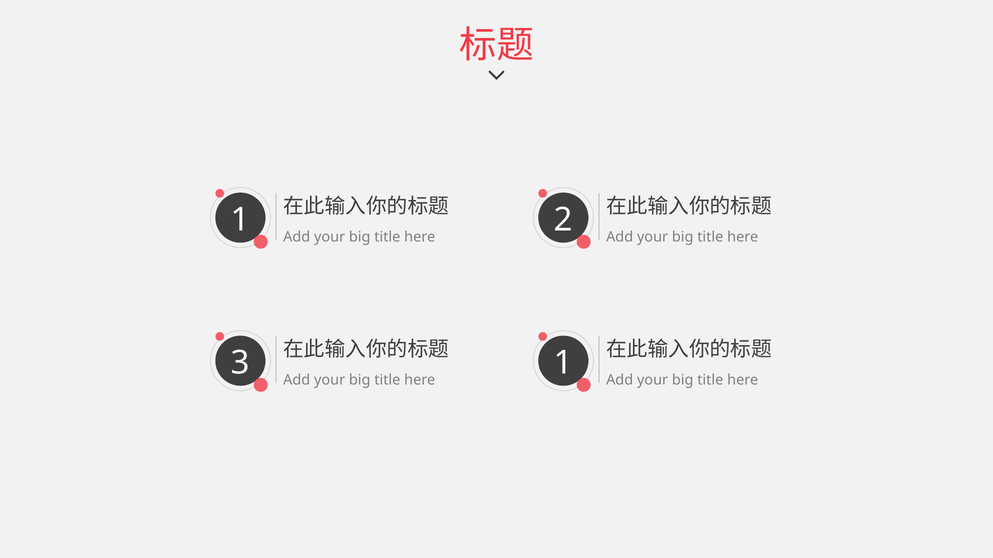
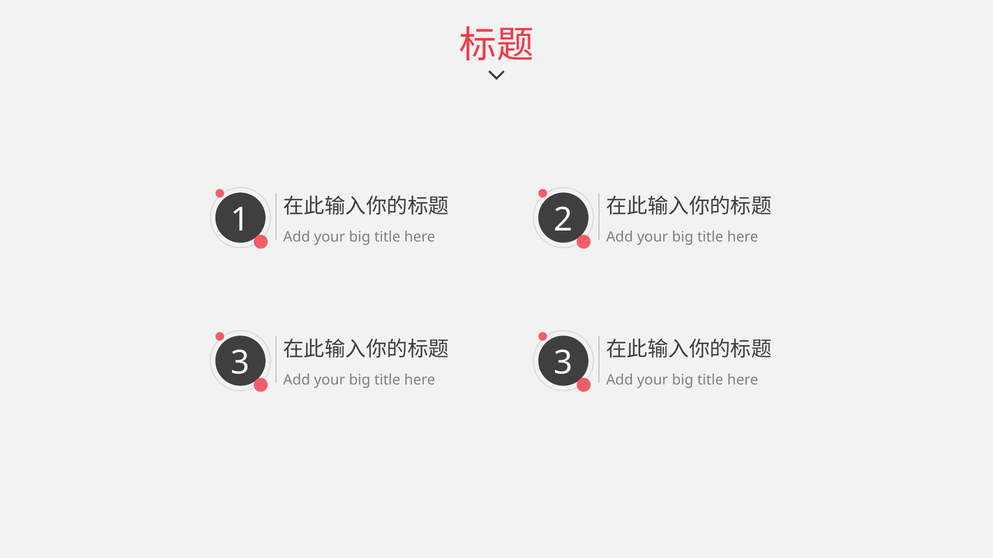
1: 1 -> 3 (563, 363)
